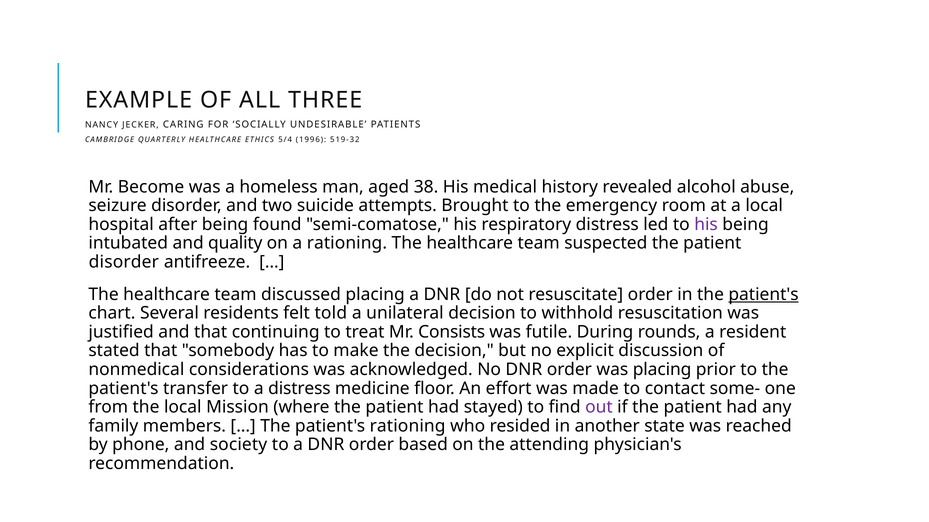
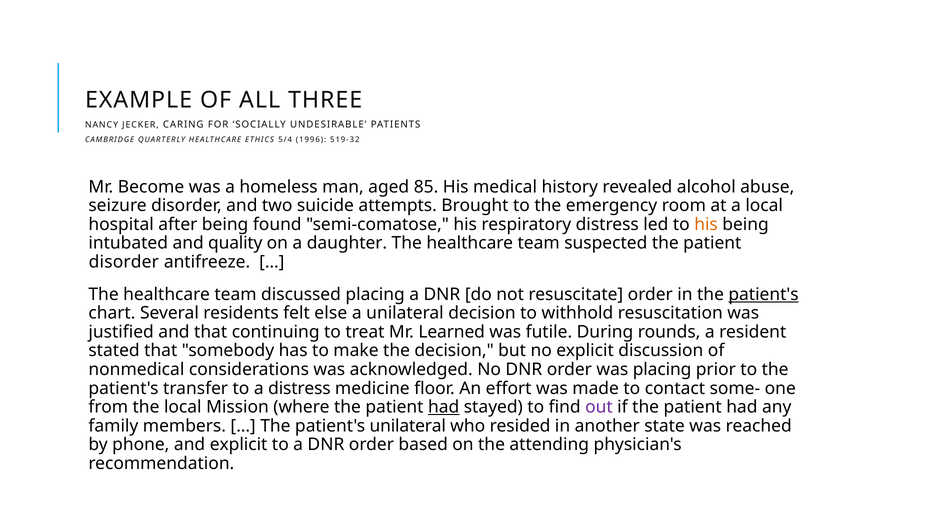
38: 38 -> 85 (426, 187)
his colour: purple -> orange (706, 225)
a rationing: rationing -> daughter (347, 243)
told: told -> else (331, 313)
Consists: Consists -> Learned (452, 332)
had underline: none -> present (444, 408)
patient's rationing: rationing -> unilateral (408, 426)
and society: society -> explicit (239, 445)
